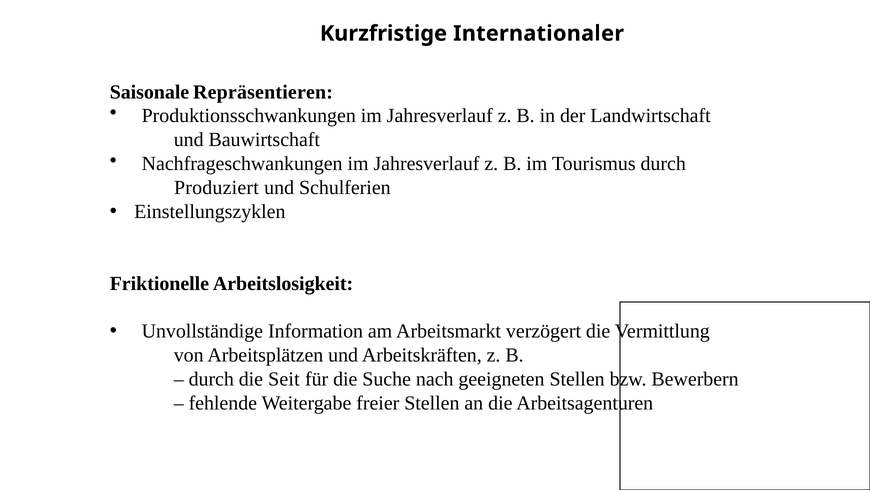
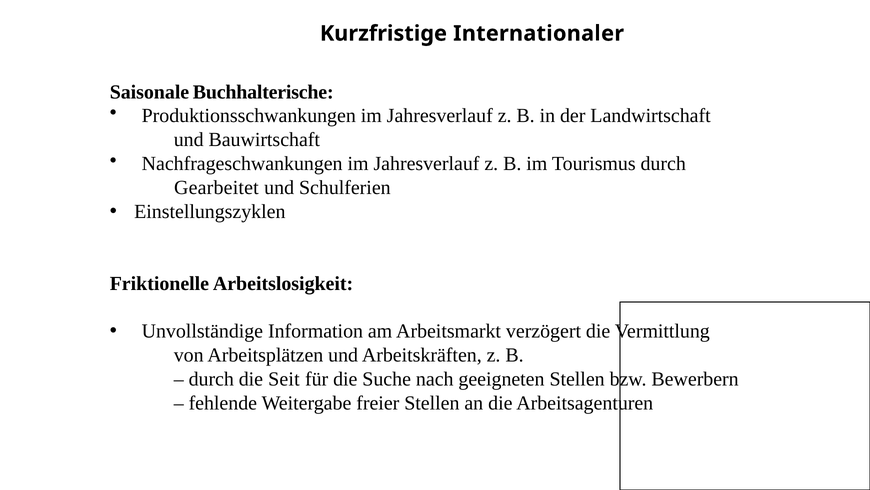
Repräsentieren: Repräsentieren -> Buchhalterische (263, 92)
Produziert: Produziert -> Gearbeitet (216, 187)
